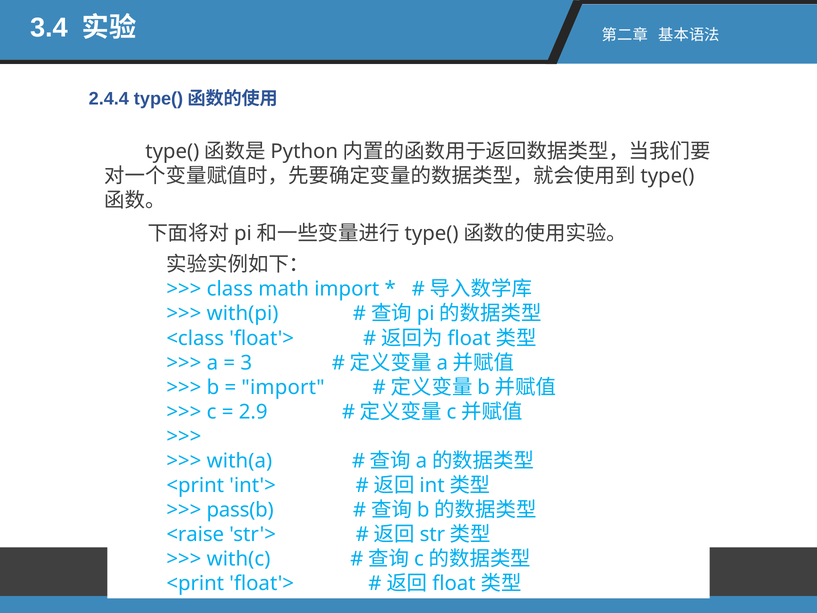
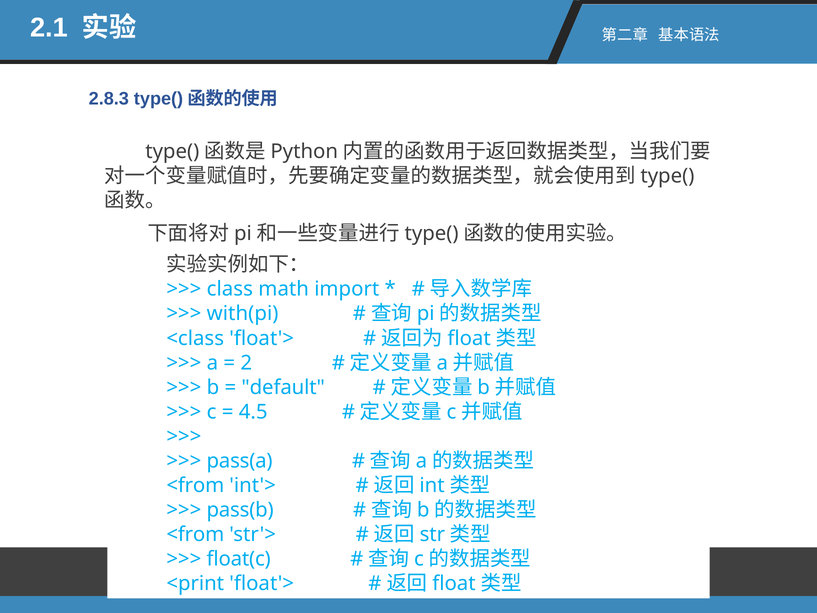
3.4: 3.4 -> 2.1 (49, 28)
2.4.4: 2.4.4 -> 2.8.3 (109, 99)
3: 3 -> 2 (246, 363)
import: import -> default (283, 387)
2.9: 2.9 -> 4.5 (253, 412)
with(a: with(a -> pass(a (240, 461)
<print: <print -> <from (195, 485)
<raise: <raise -> <from (195, 534)
with(c: with(c -> float(c (239, 559)
